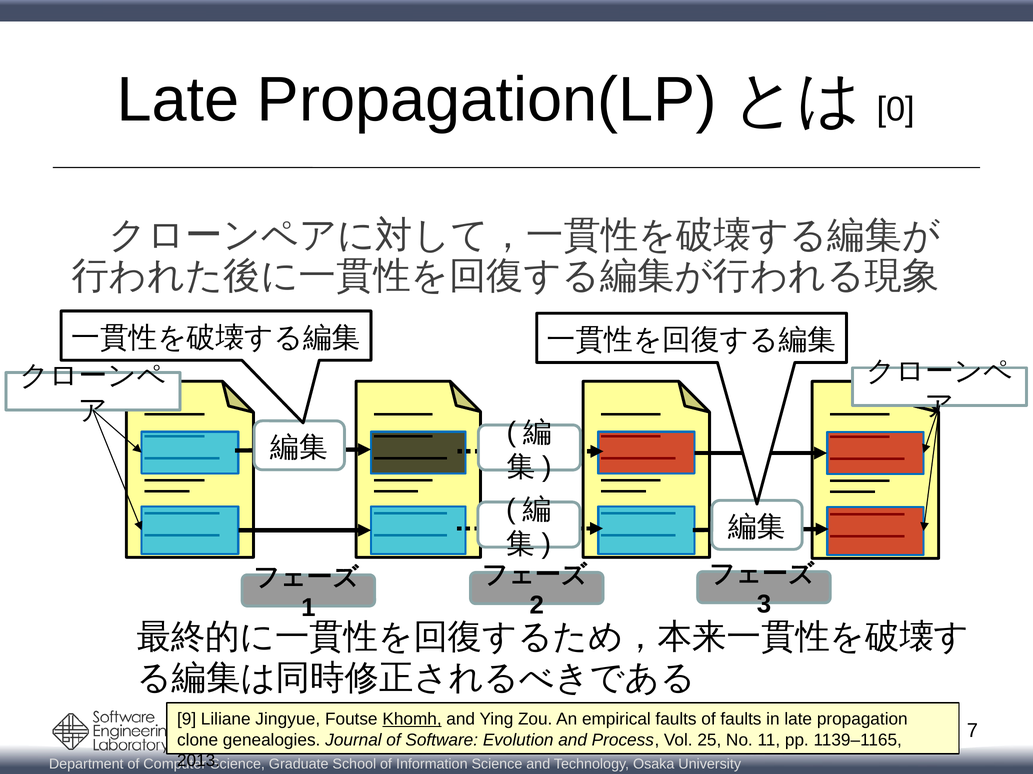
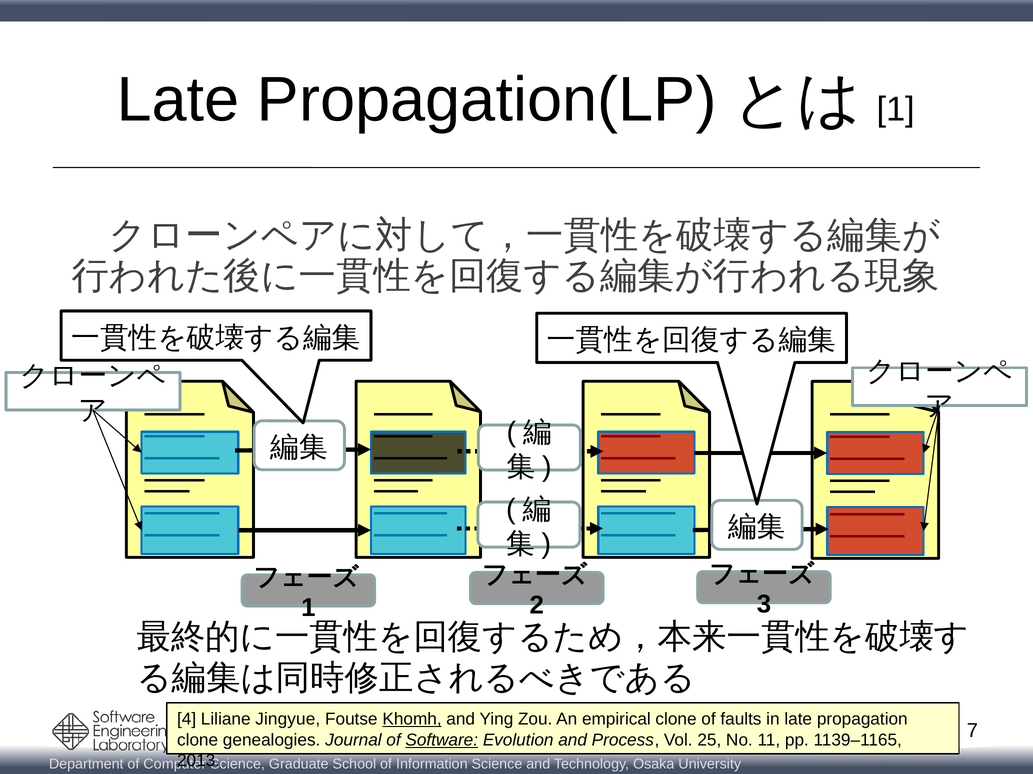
0: 0 -> 1 (896, 109)
9: 9 -> 4 (187, 720)
empirical faults: faults -> clone (676, 720)
Software underline: none -> present (442, 741)
